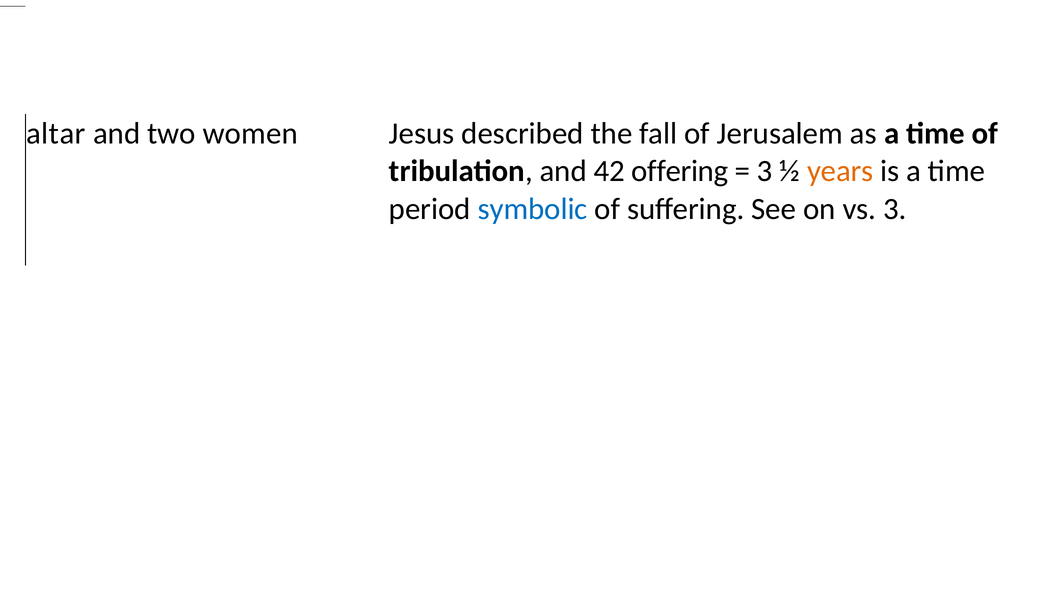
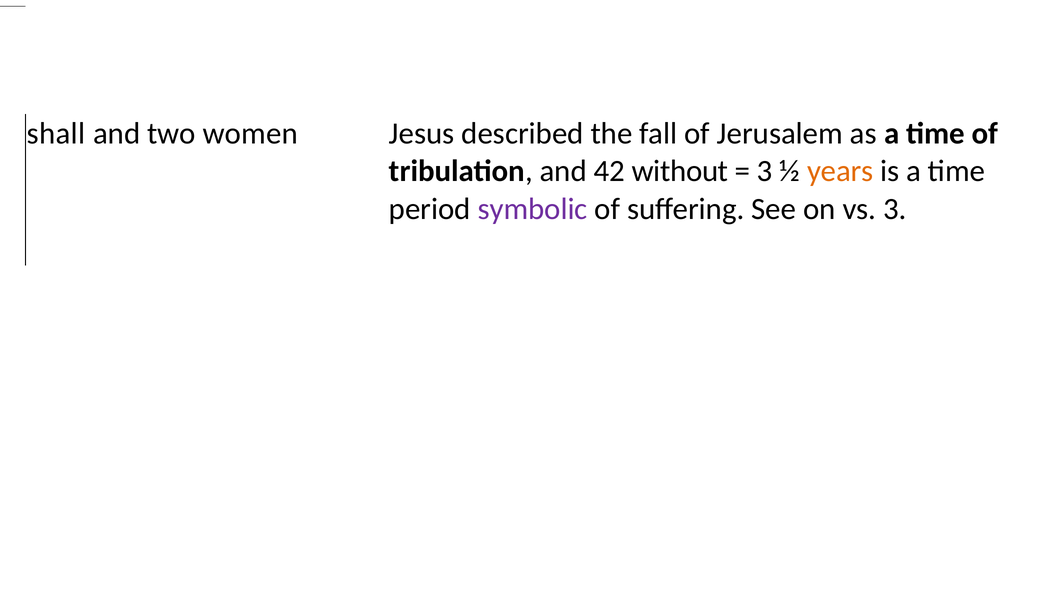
altar: altar -> shall (56, 133)
offering: offering -> without (680, 171)
symbolic colour: blue -> purple (533, 209)
